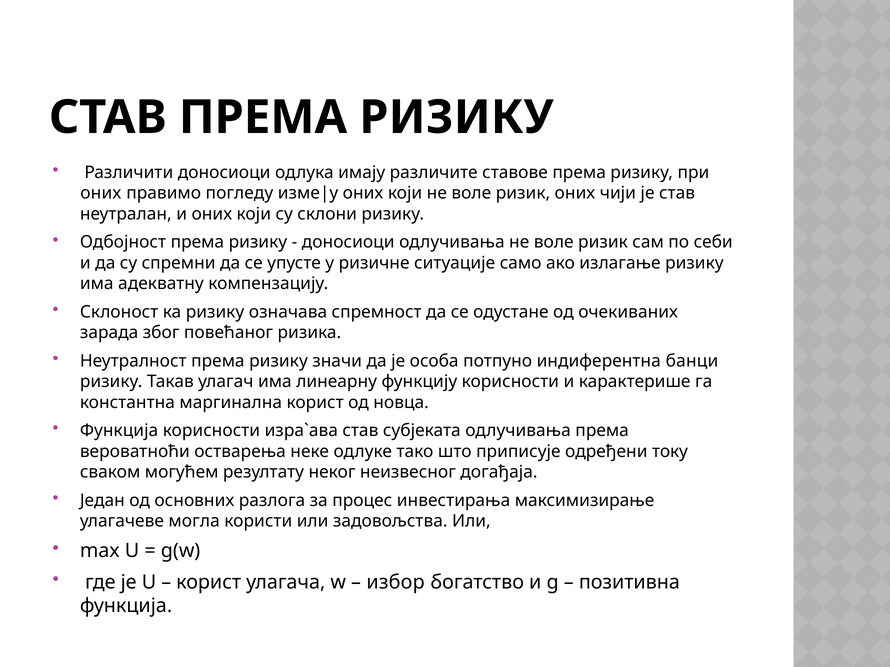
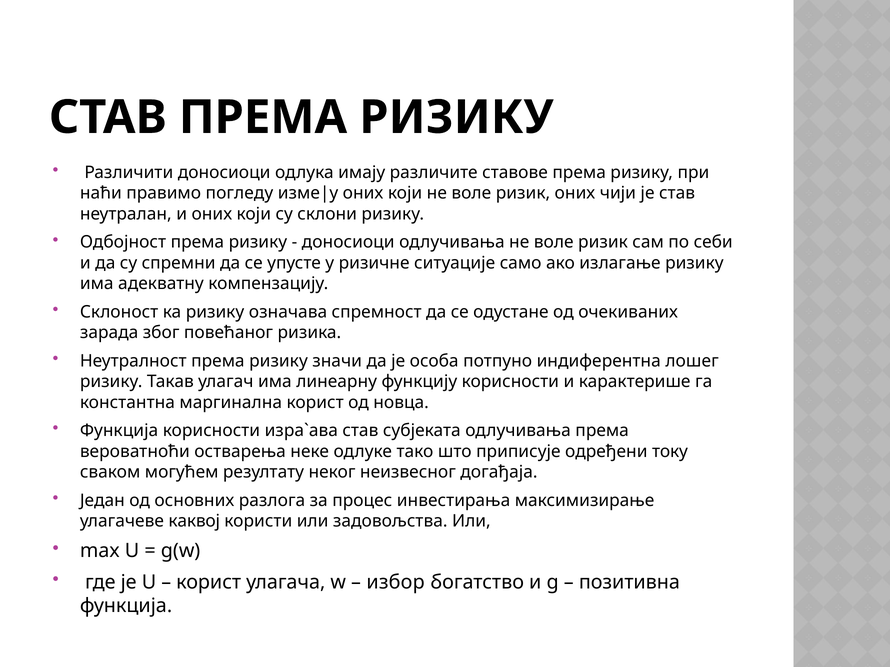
оних: оних -> наћи (101, 193)
банци: банци -> лошег (692, 361)
могла: могла -> каквој (194, 521)
